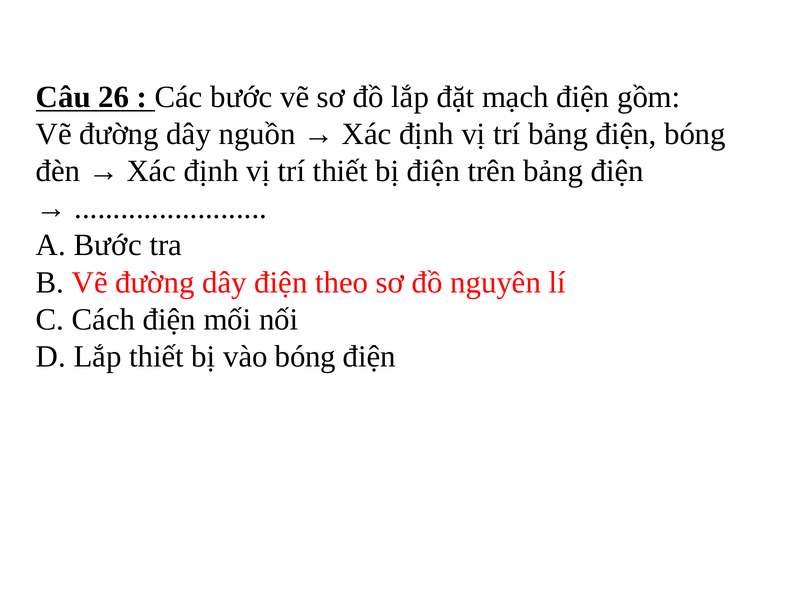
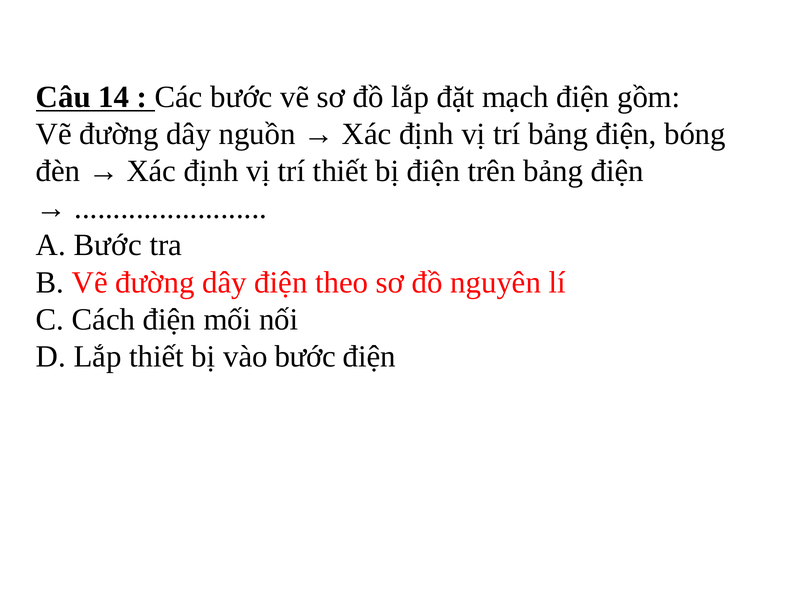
26: 26 -> 14 (114, 97)
vào bóng: bóng -> bước (305, 357)
